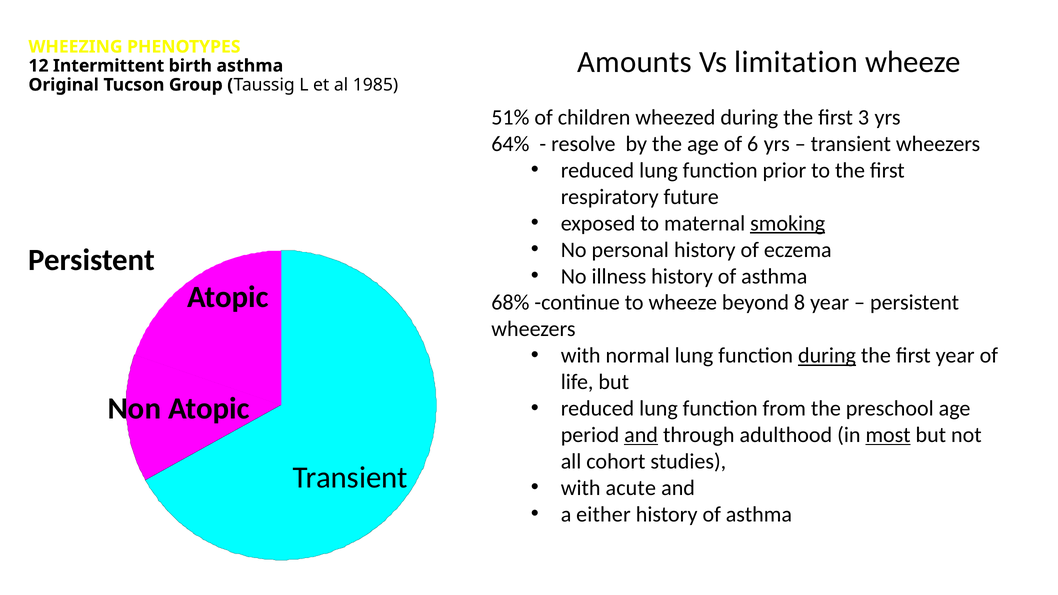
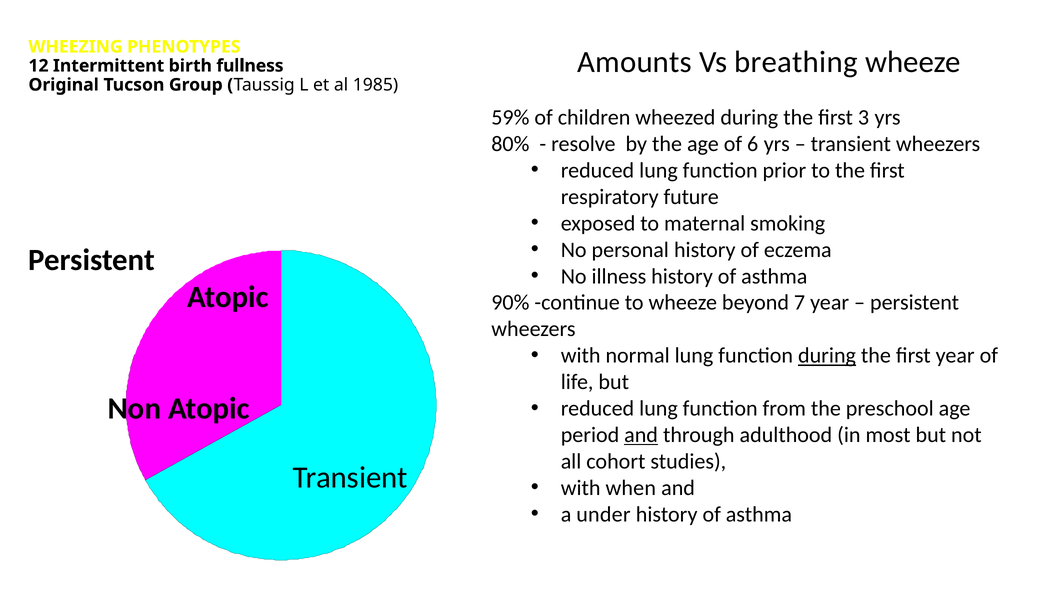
limitation: limitation -> breathing (796, 62)
birth asthma: asthma -> fullness (250, 66)
51%: 51% -> 59% (510, 118)
64%: 64% -> 80% (510, 144)
smoking underline: present -> none (788, 223)
68%: 68% -> 90% (510, 303)
8: 8 -> 7 (800, 303)
most underline: present -> none (888, 435)
acute: acute -> when (631, 488)
either: either -> under (603, 514)
